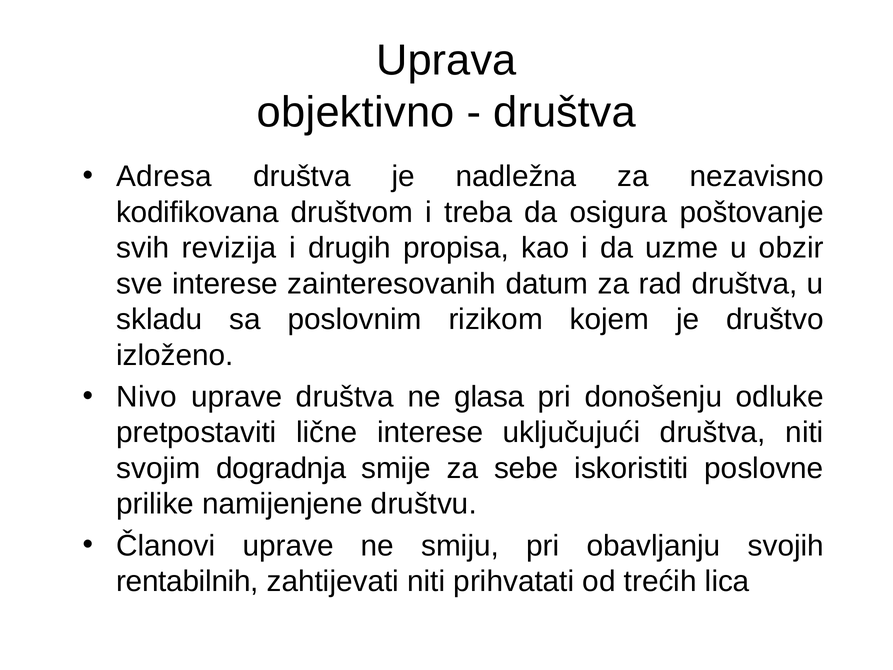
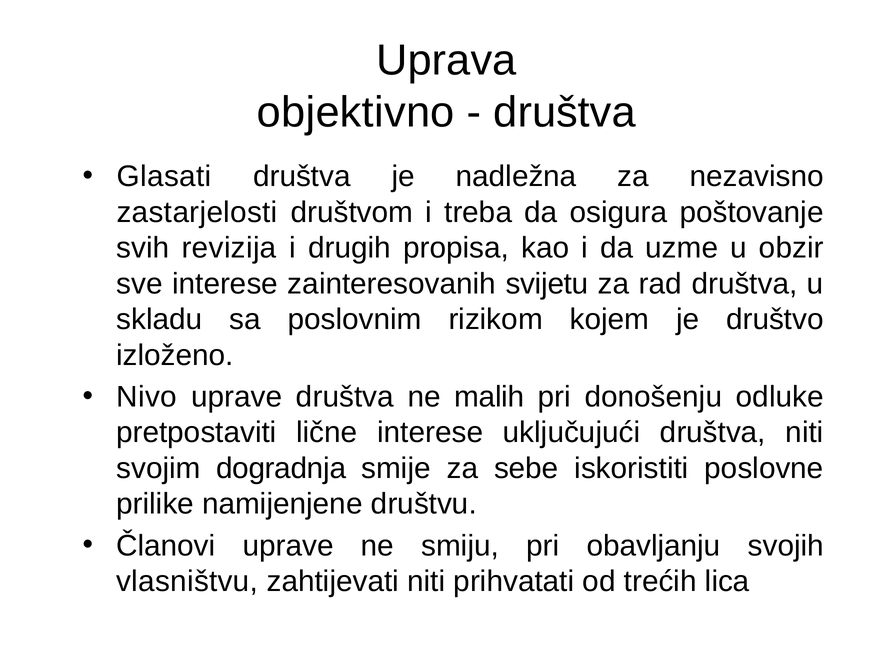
Adresa: Adresa -> Glasati (164, 176)
kodifikovana: kodifikovana -> zastarjelosti (197, 212)
datum: datum -> svijetu (547, 284)
glasa: glasa -> malih (489, 397)
rentabilnih: rentabilnih -> vlasništvu (187, 581)
